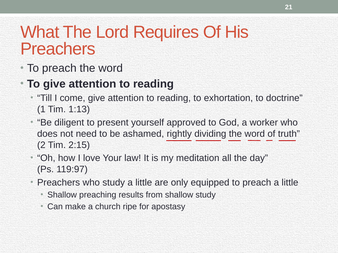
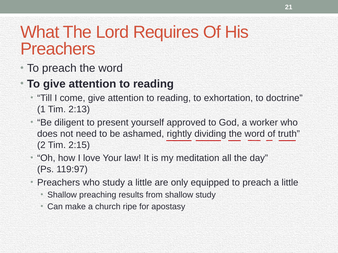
1:13: 1:13 -> 2:13 (79, 110)
